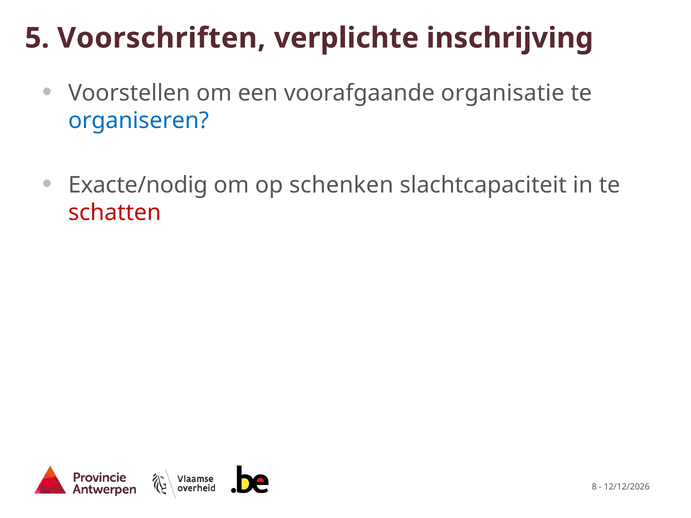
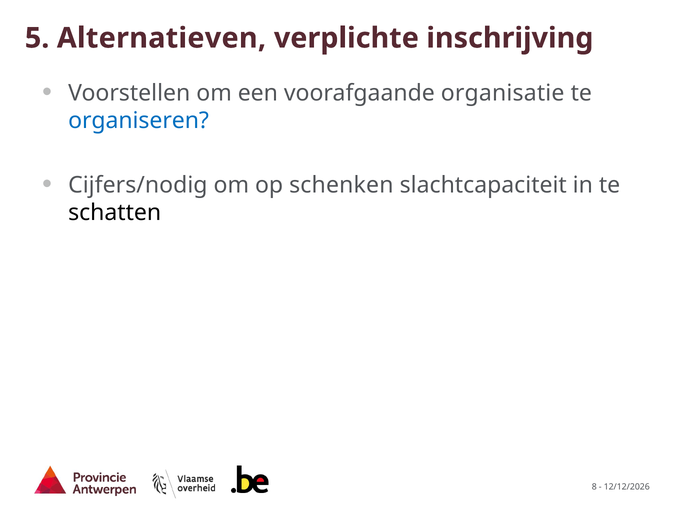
Voorschriften: Voorschriften -> Alternatieven (161, 38)
Exacte/nodig: Exacte/nodig -> Cijfers/nodig (138, 185)
schatten colour: red -> black (115, 213)
